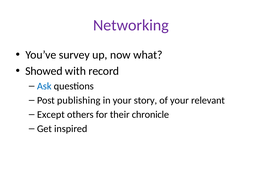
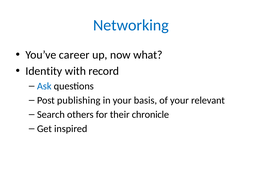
Networking colour: purple -> blue (131, 25)
survey: survey -> career (74, 55)
Showed: Showed -> Identity (44, 71)
story: story -> basis (145, 101)
Except: Except -> Search (51, 115)
